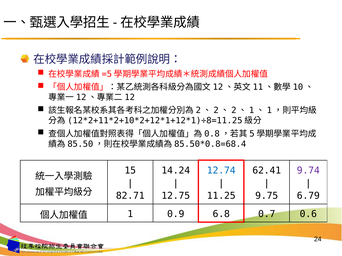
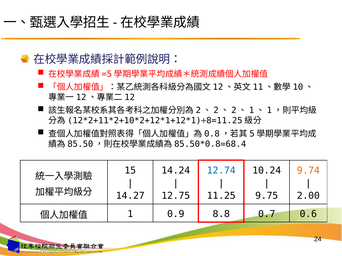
62.41: 62.41 -> 10.24 (267, 171)
9.74 colour: purple -> orange (308, 171)
82.71: 82.71 -> 14.27 (130, 196)
6.79: 6.79 -> 2.00 (308, 196)
6.8: 6.8 -> 8.8 (221, 214)
